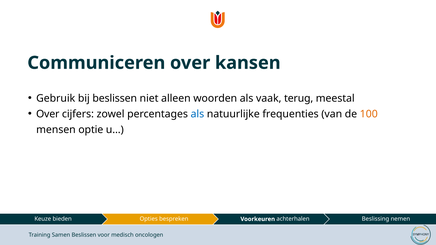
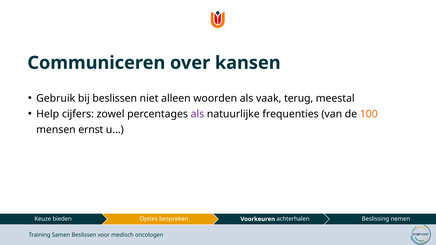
Over: Over -> Help (48, 114)
als colour: blue -> purple (197, 114)
optie: optie -> ernst (91, 130)
